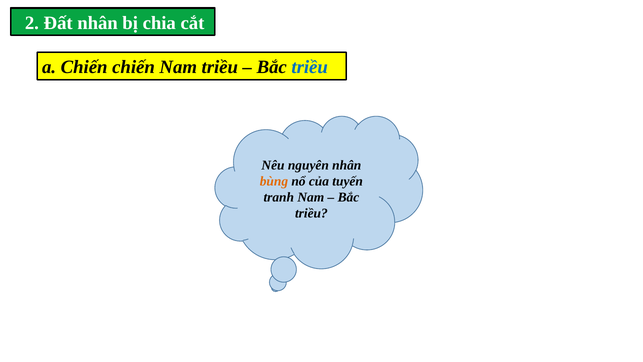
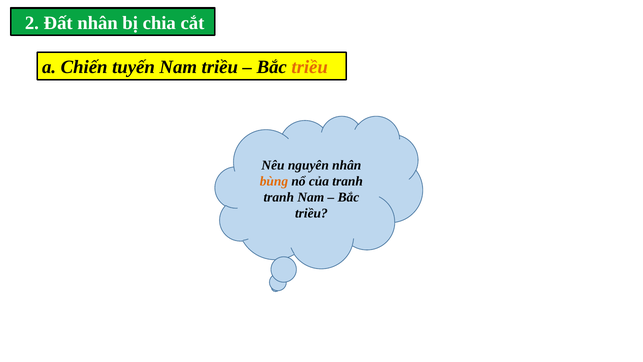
Chiến chiến: chiến -> tuyến (133, 67)
triều colour: blue -> orange (310, 67)
của tuyến: tuyến -> tranh (348, 181)
